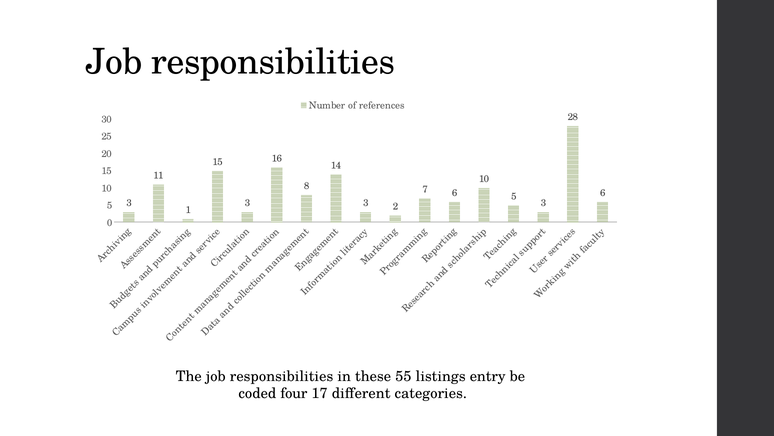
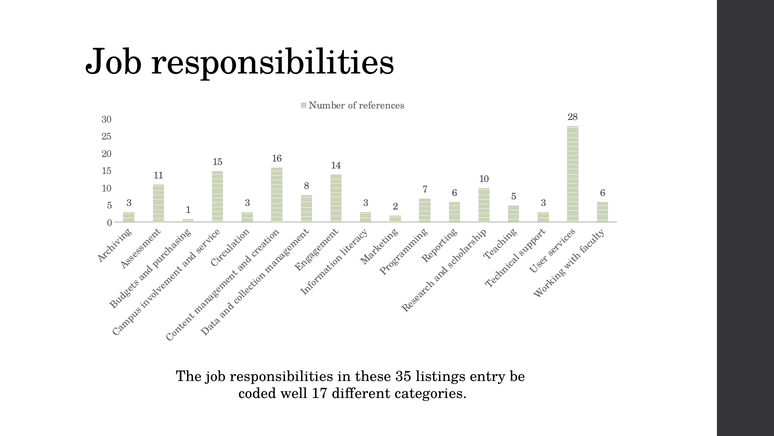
55: 55 -> 35 (403, 376)
four: four -> well (294, 393)
